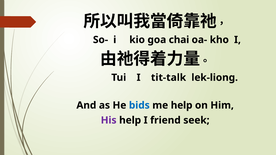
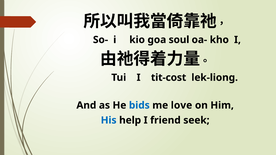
chai: chai -> soul (179, 40)
tit-talk: tit-talk -> tit-cost (169, 78)
me help: help -> love (182, 105)
His colour: purple -> blue (109, 120)
